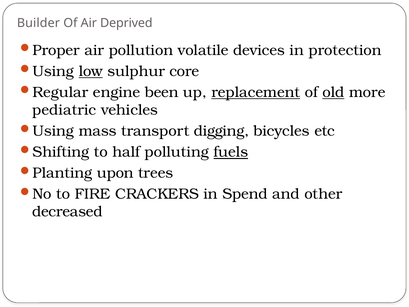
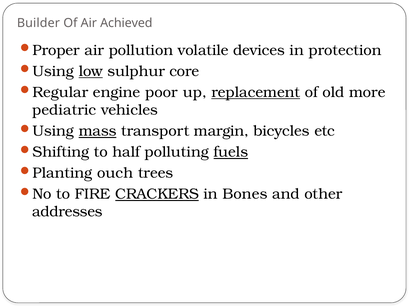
Deprived: Deprived -> Achieved (126, 23)
been: been -> poor (161, 92)
old underline: present -> none (333, 92)
mass underline: none -> present (98, 131)
digging: digging -> margin (221, 131)
upon: upon -> ouch (115, 173)
CRACKERS underline: none -> present (157, 194)
Spend: Spend -> Bones (245, 194)
decreased: decreased -> addresses (67, 212)
